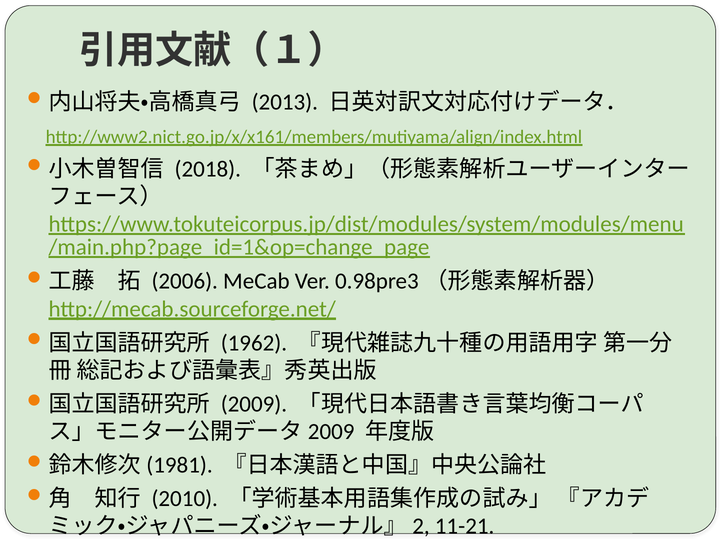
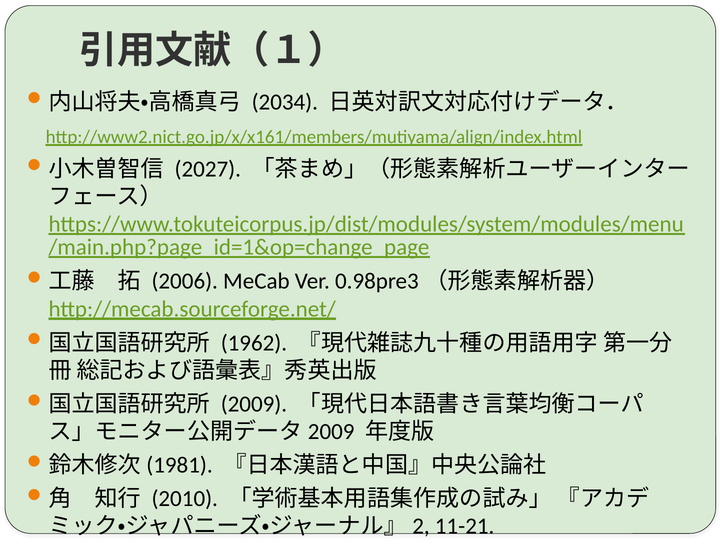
2013: 2013 -> 2034 (285, 102)
2018: 2018 -> 2027 (208, 169)
